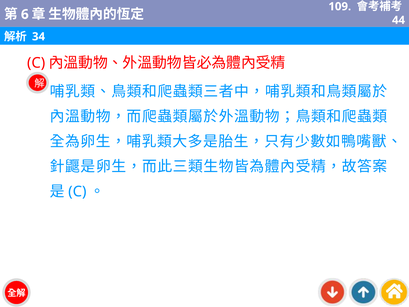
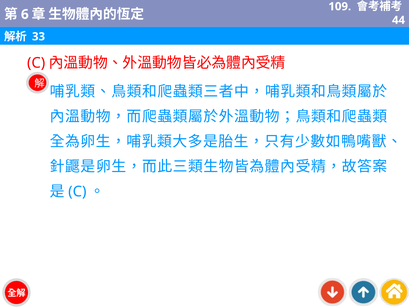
34: 34 -> 33 (39, 37)
